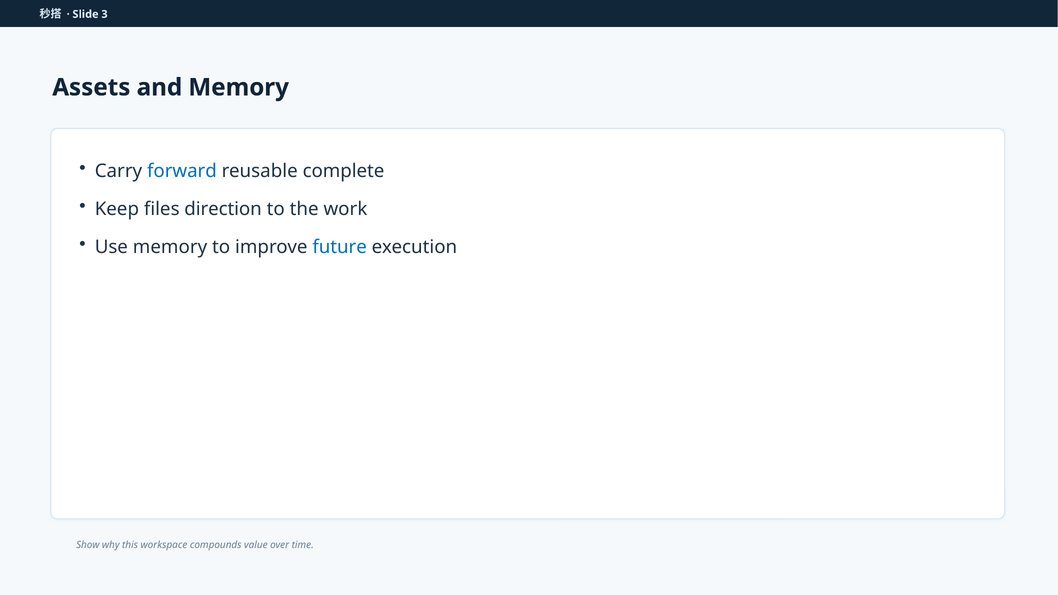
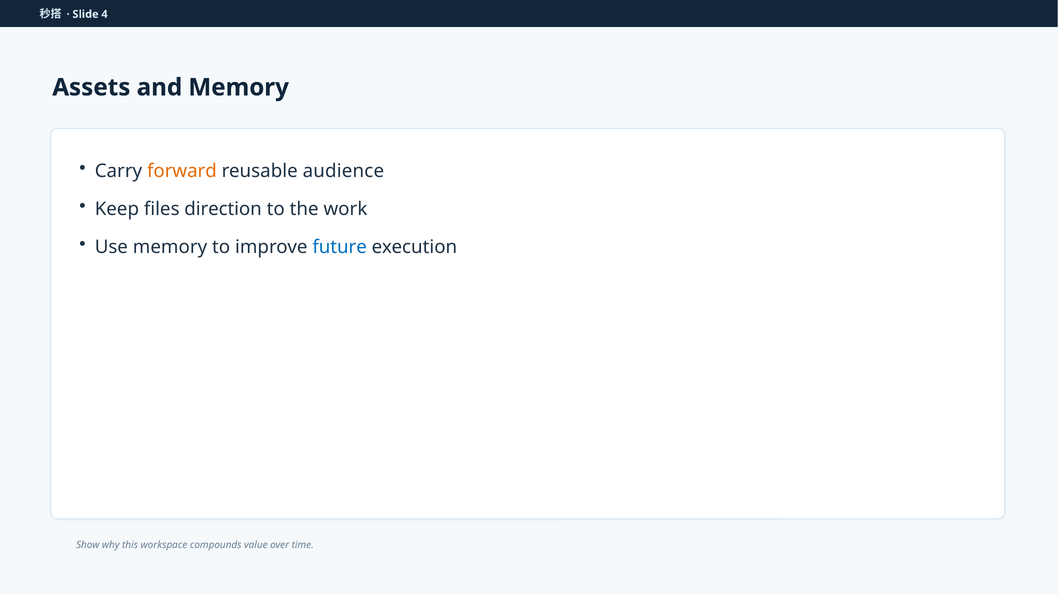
3: 3 -> 4 (104, 14)
forward colour: blue -> orange (182, 171)
complete: complete -> audience (343, 171)
